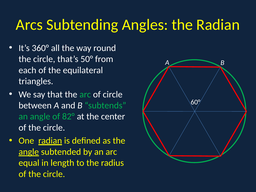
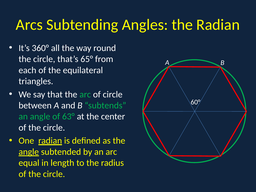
50°: 50° -> 65° (87, 59)
82°: 82° -> 63° (68, 117)
